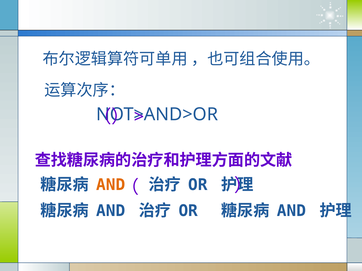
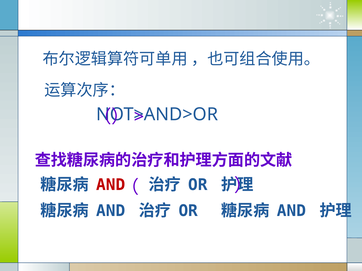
AND colour: orange -> red (111, 185)
